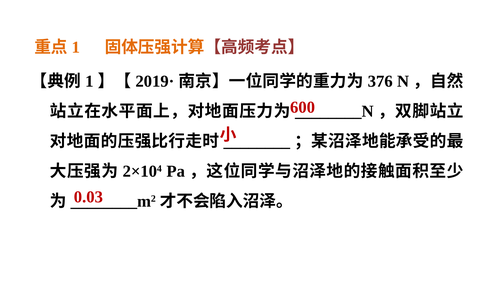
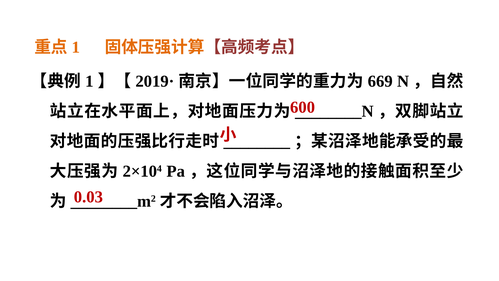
376: 376 -> 669 (380, 81)
